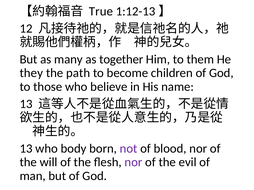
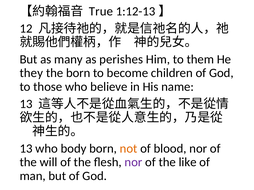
together: together -> perishes (121, 59)
the path: path -> born (78, 73)
not colour: purple -> orange (129, 149)
evil: evil -> like (188, 163)
